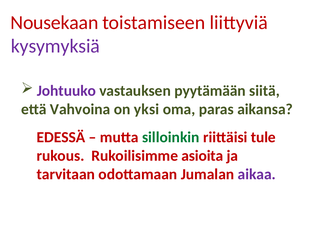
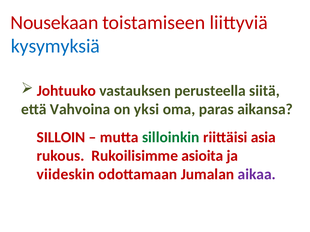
kysymyksiä colour: purple -> blue (55, 46)
Johtuuko colour: purple -> red (66, 91)
pyytämään: pyytämään -> perusteella (210, 91)
EDESSÄ: EDESSÄ -> SILLOIN (61, 138)
tule: tule -> asia (263, 138)
tarvitaan: tarvitaan -> viideskin (66, 175)
